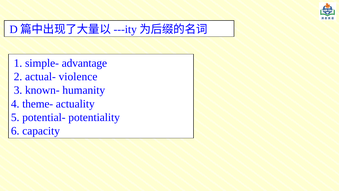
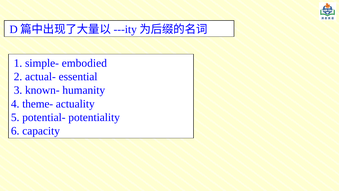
advantage: advantage -> embodied (84, 63)
violence: violence -> essential (78, 76)
